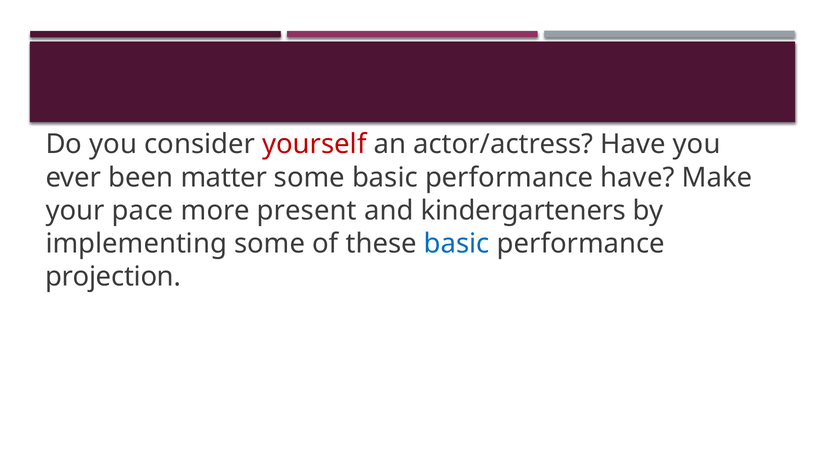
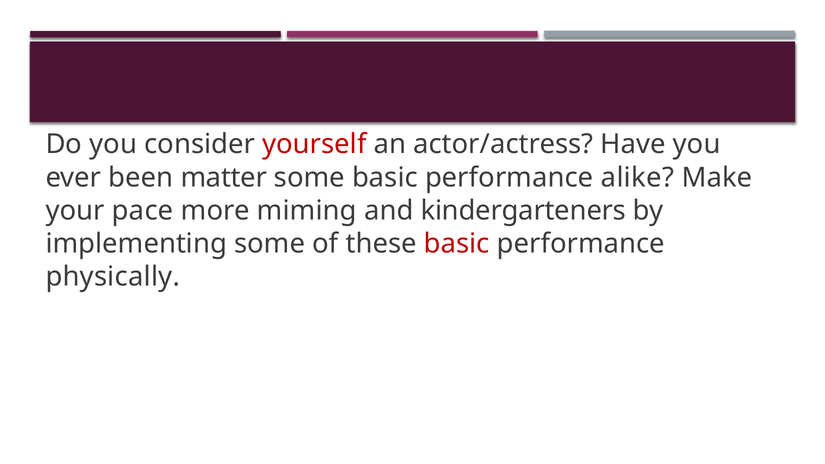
performance have: have -> alike (637, 177)
present: present -> miming (307, 210)
basic colour: blue -> red (457, 243)
projection: projection -> physically (113, 276)
